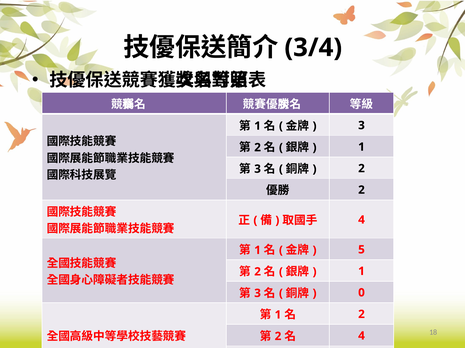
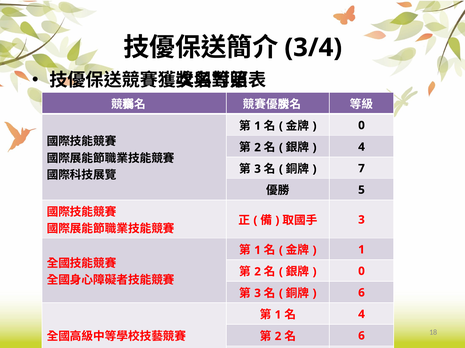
3: 3 -> 0 (361, 126)
1: 1 -> 4 (361, 147)
2: 2 -> 7 (361, 169)
2: 2 -> 5 (361, 190)
4: 4 -> 3 (361, 220)
5: 5 -> 1 (361, 250)
1: 1 -> 0 (361, 272)
0: 0 -> 6 (361, 293)
2: 2 -> 4 (361, 315)
4: 4 -> 6 (361, 336)
